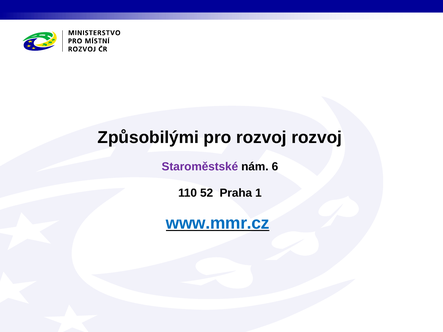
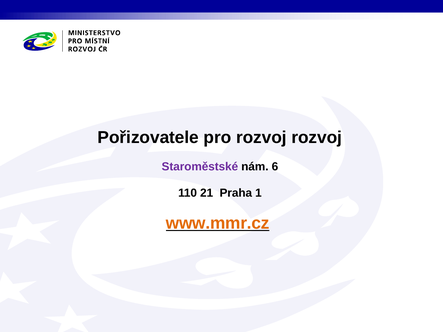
Způsobilými: Způsobilými -> Pořizovatele (148, 138)
52: 52 -> 21 (207, 193)
www.mmr.cz colour: blue -> orange (218, 223)
